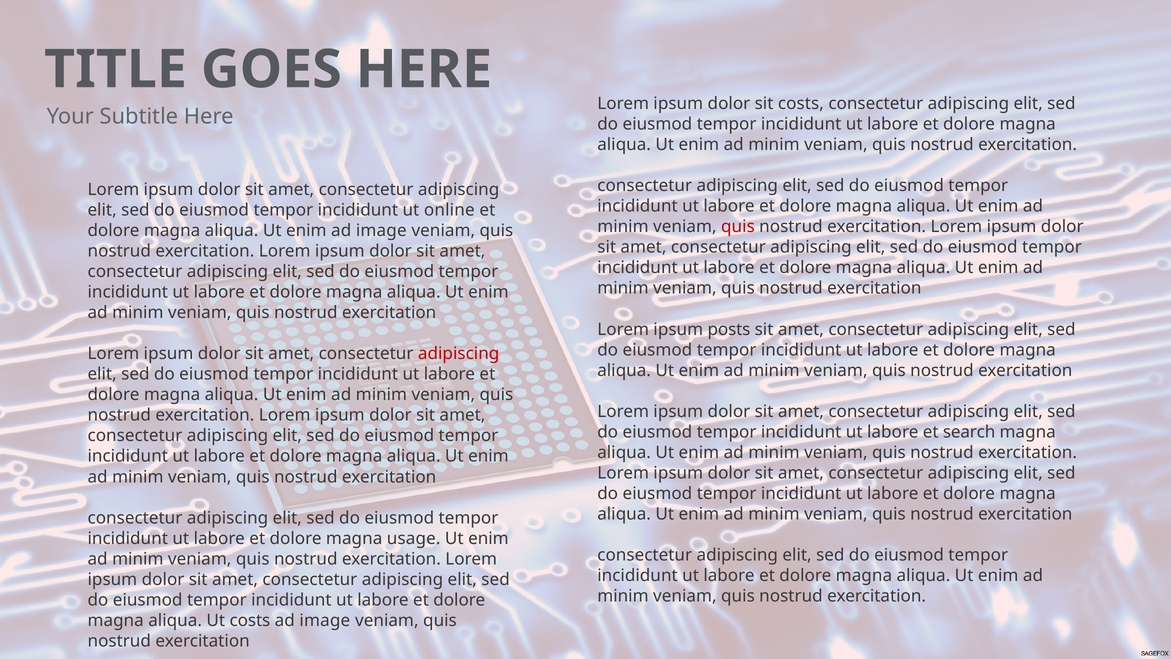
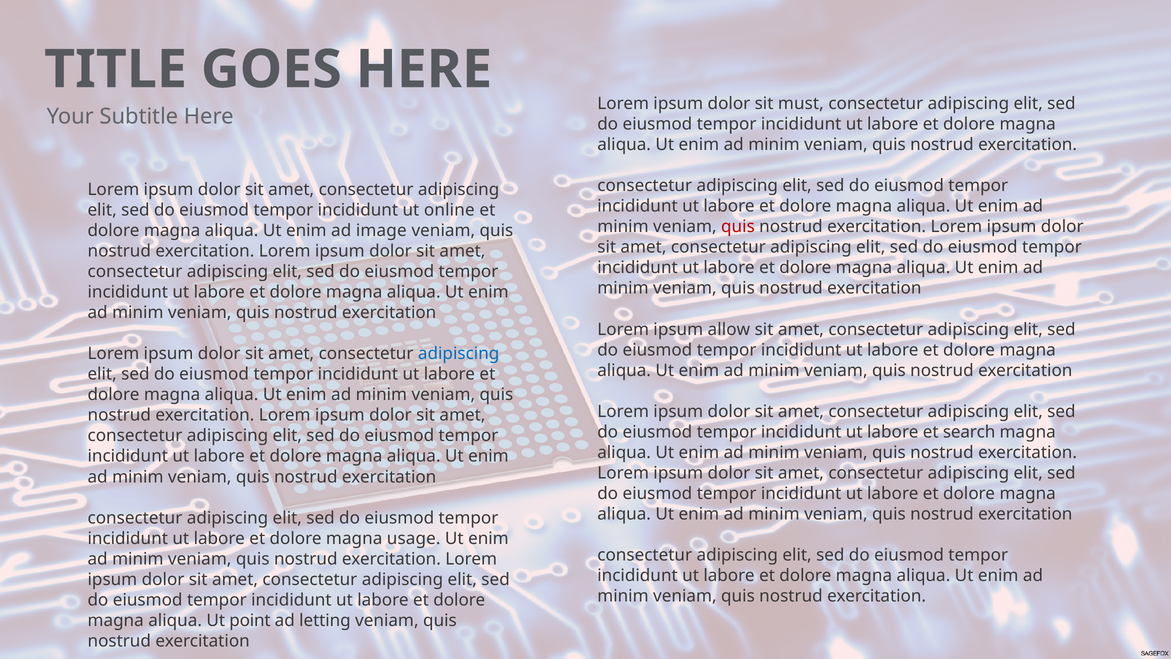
sit costs: costs -> must (801, 104)
posts: posts -> allow (729, 329)
adipiscing colour: red -> blue (459, 354)
Ut costs: costs -> point (250, 620)
image: image -> letting (325, 620)
